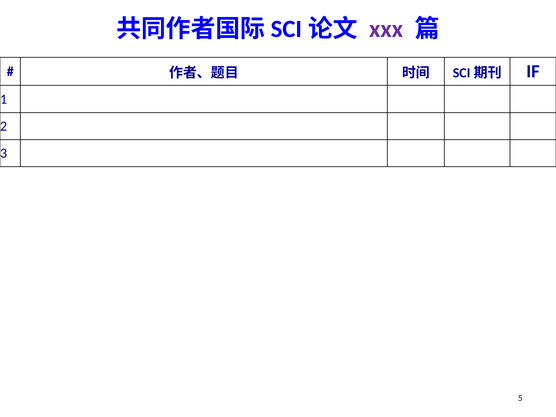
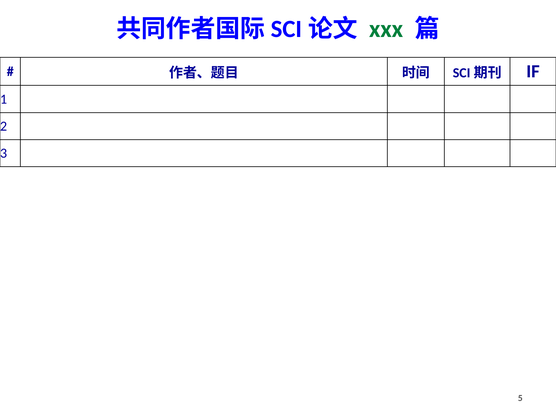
xxx colour: purple -> green (386, 29)
